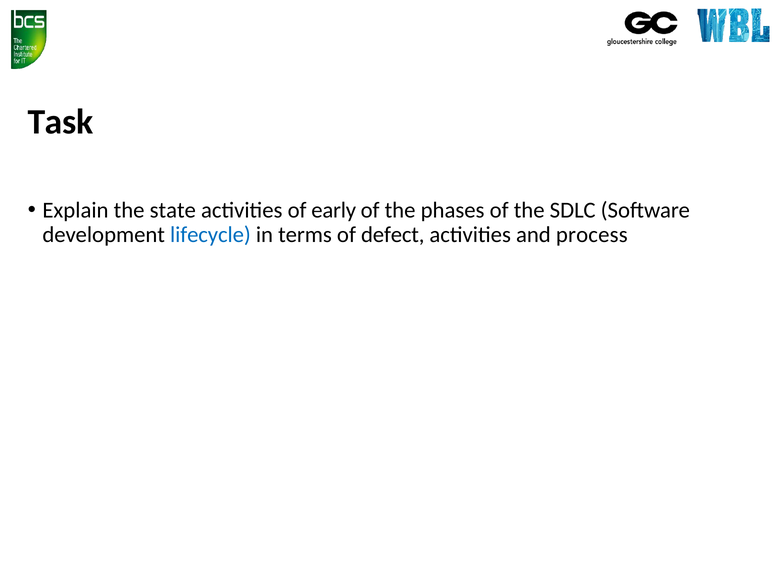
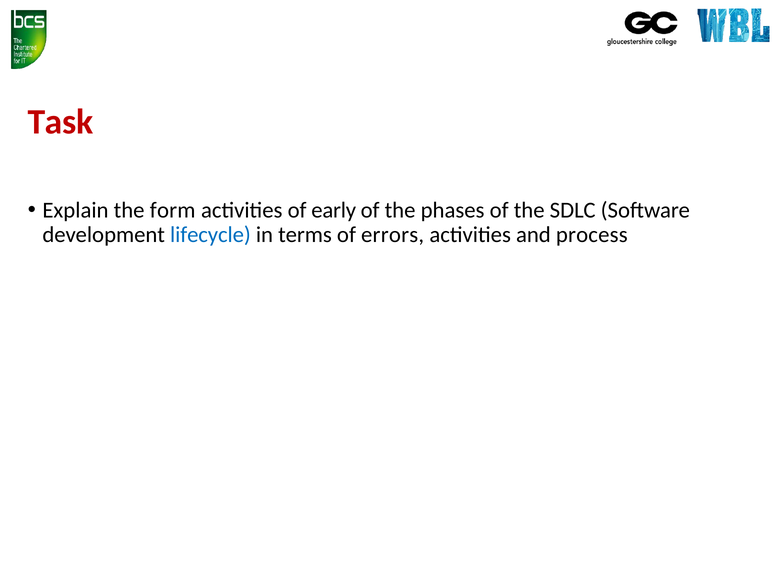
Task colour: black -> red (60, 122)
state: state -> form (173, 210)
defect: defect -> errors (393, 235)
